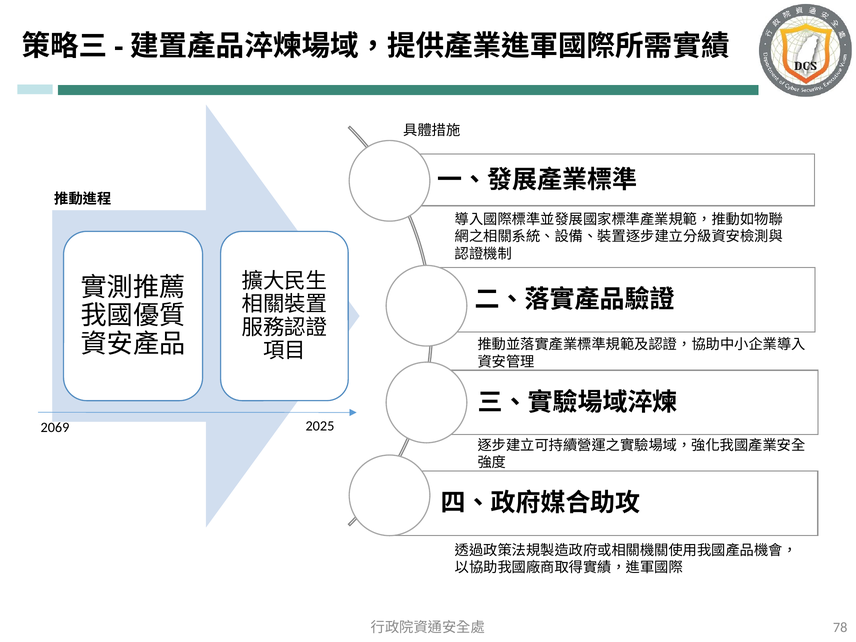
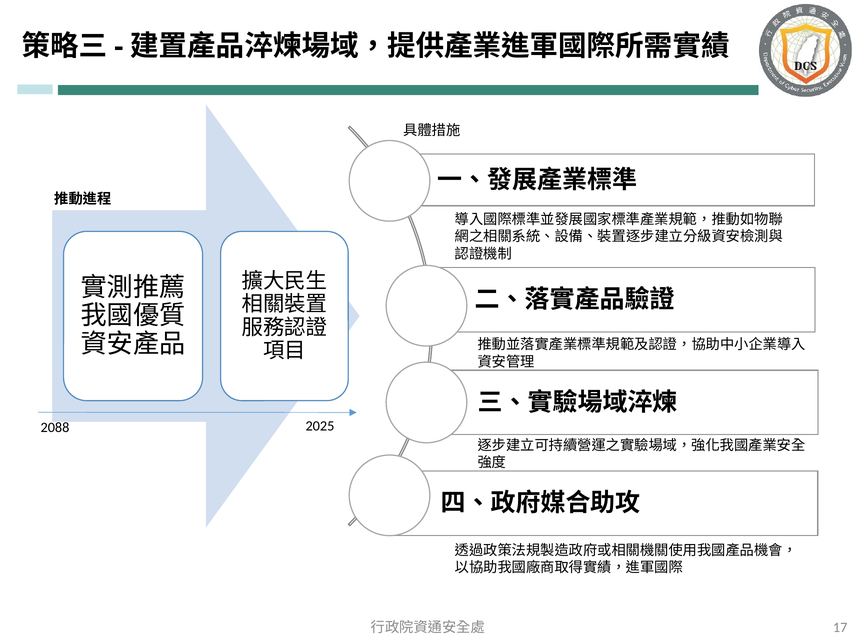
2069: 2069 -> 2088 (55, 427)
78: 78 -> 17 (840, 627)
